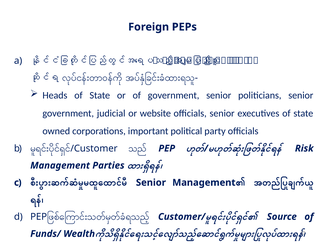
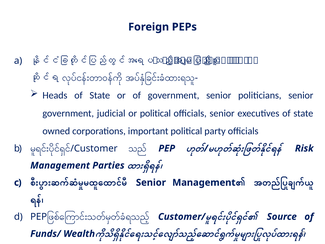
or website: website -> political (155, 113)
